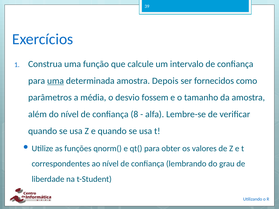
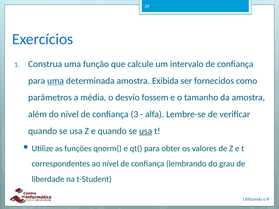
Depois: Depois -> Exibida (165, 81)
8: 8 -> 3 (134, 114)
usa underline: none -> present (146, 131)
